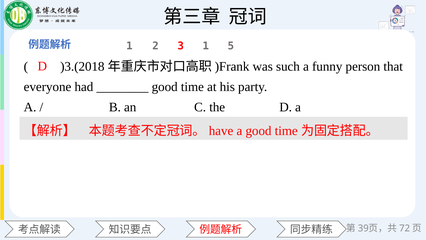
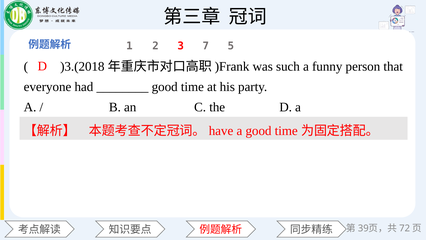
3 1: 1 -> 7 (206, 46)
